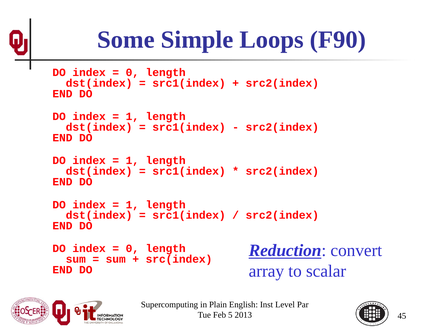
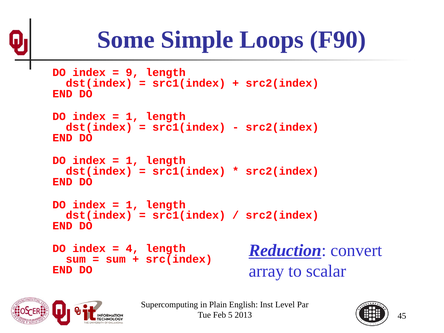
0: 0 -> 9 (132, 72)
0: 0 -> 4 (132, 248)
